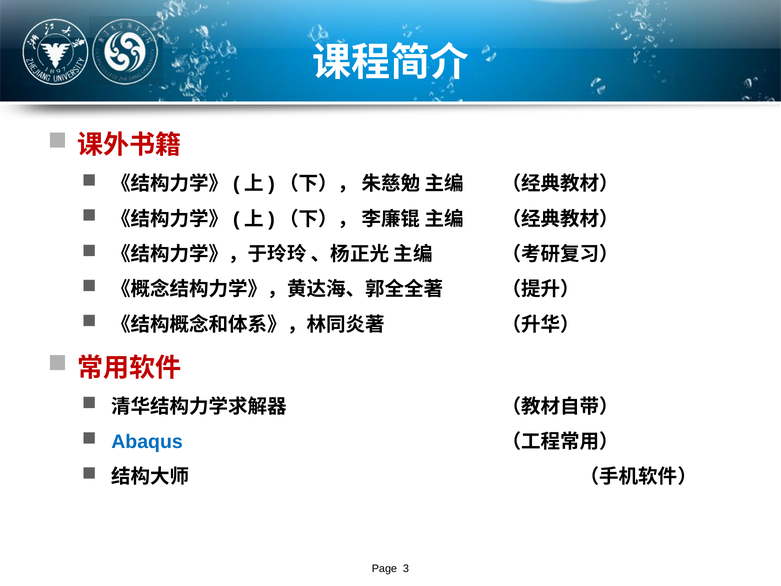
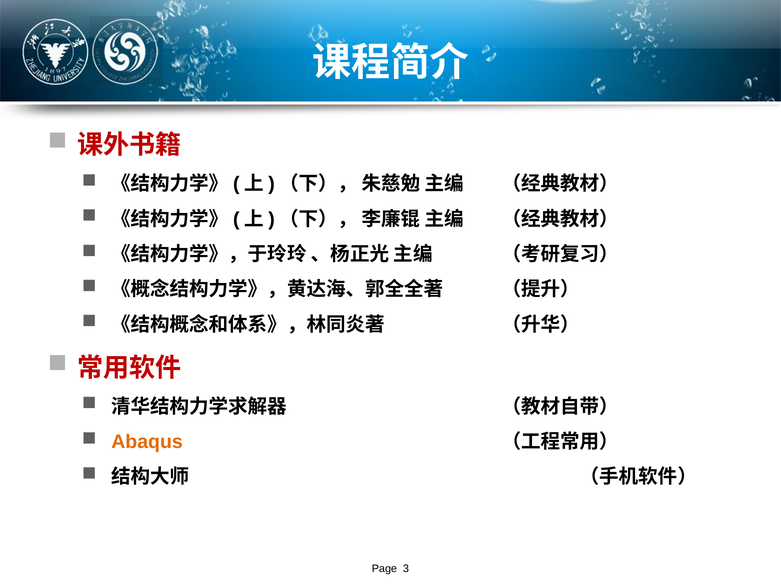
Abaqus colour: blue -> orange (147, 442)
